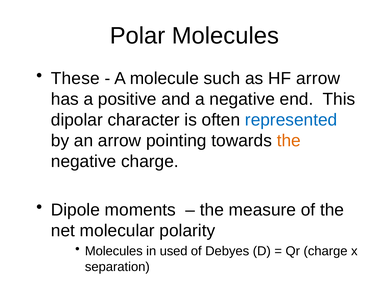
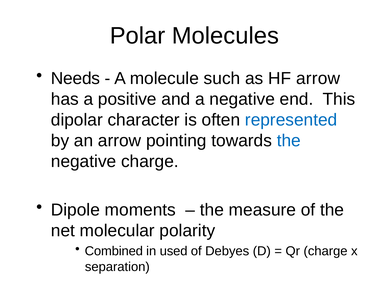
These: These -> Needs (75, 78)
the colour: orange -> blue (289, 141)
Molecules: Molecules -> Combined (114, 251)
